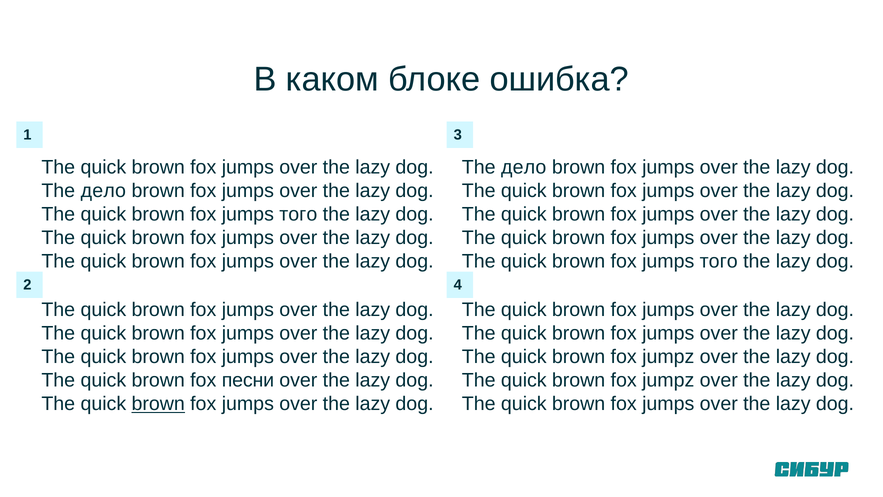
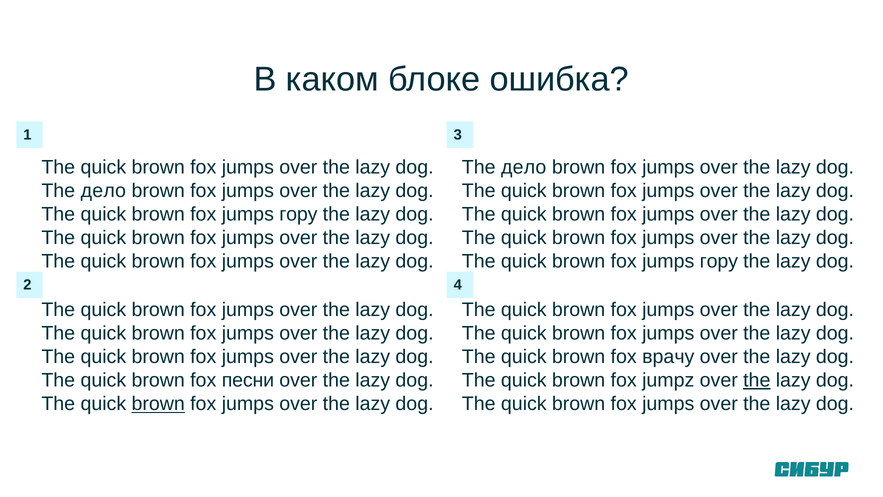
того: того -> гору (298, 214)
того: того -> гору (719, 261)
jumpz: jumpz -> врачу (668, 357)
the underline: none -> present (757, 380)
